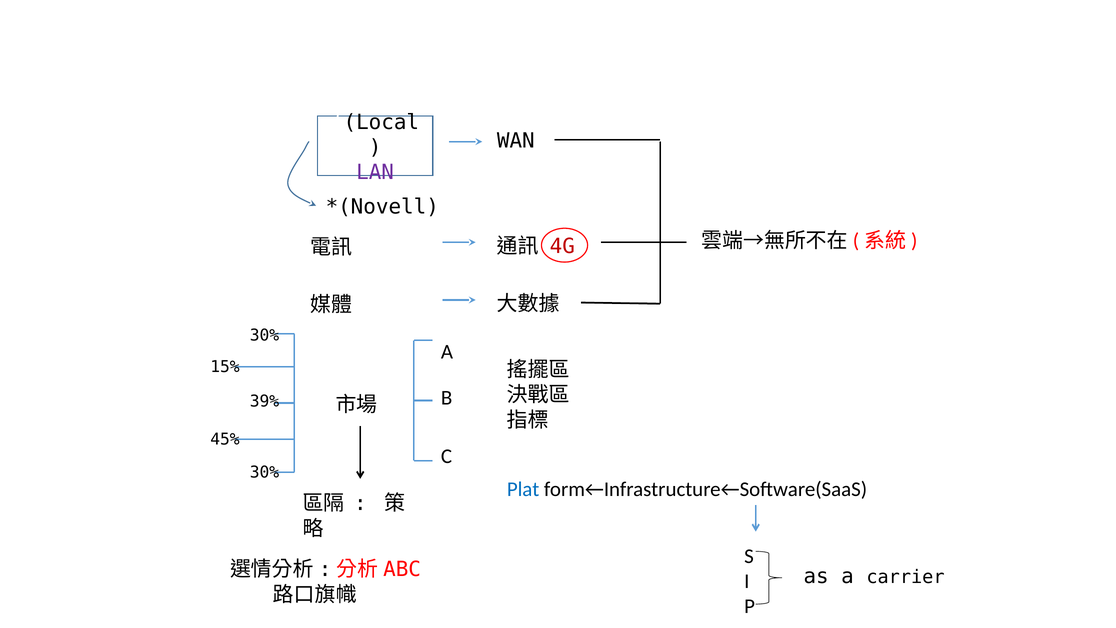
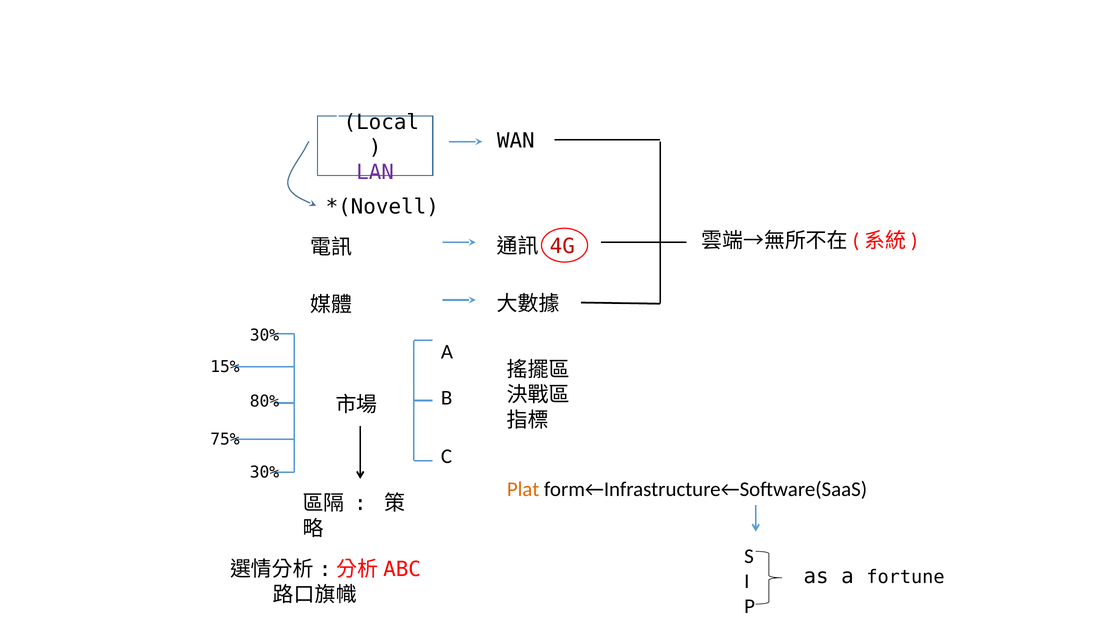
39%: 39% -> 80% (264, 401)
45%: 45% -> 75% (225, 439)
Plat colour: blue -> orange (523, 489)
carrier: carrier -> fortune (905, 577)
